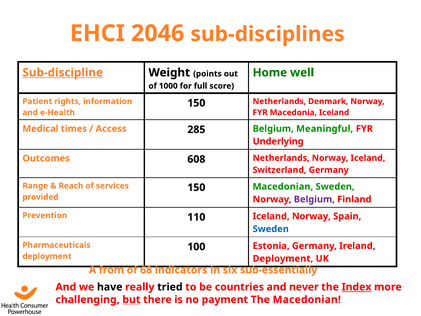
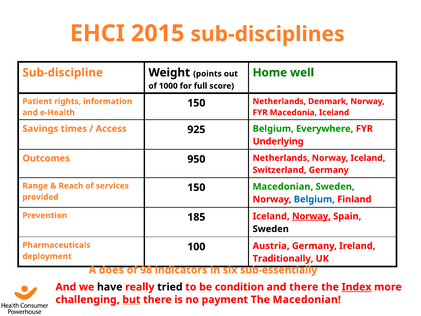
2046: 2046 -> 2015 (158, 33)
Sub-discipline underline: present -> none (63, 73)
Medical: Medical -> Savings (40, 129)
285: 285 -> 925 (196, 129)
Meaningful: Meaningful -> Everywhere (325, 129)
608: 608 -> 950 (196, 159)
Belgium colour: purple -> blue (314, 199)
110: 110 -> 185 (196, 217)
Norway underline: none -> present (311, 216)
Sweden colour: blue -> black (271, 229)
Estonia: Estonia -> Austria (271, 246)
Deployment: Deployment -> Traditionally (283, 258)
from: from -> does (111, 270)
68: 68 -> 98 (146, 270)
countries: countries -> condition (239, 287)
and never: never -> there (304, 287)
